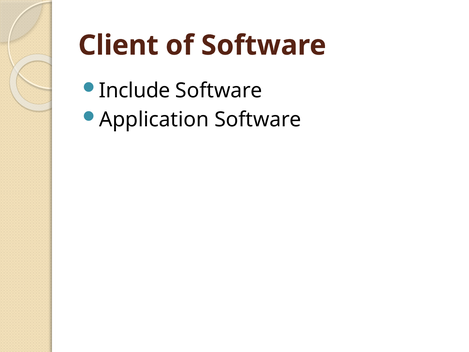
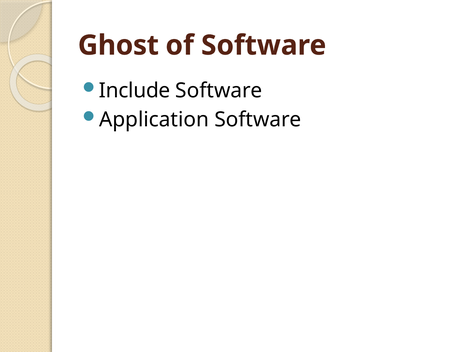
Client: Client -> Ghost (118, 45)
